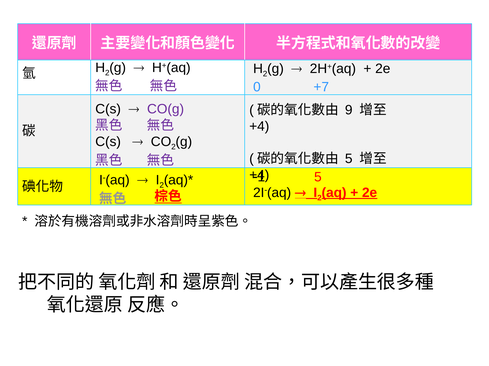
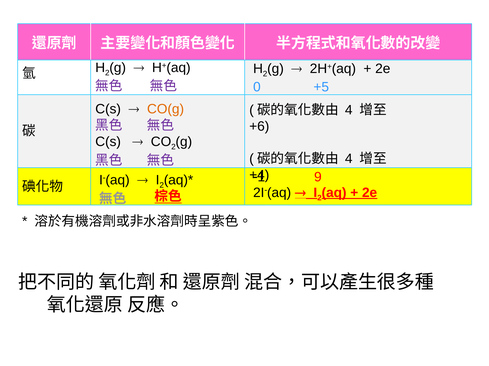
+7: +7 -> +5 (321, 87)
CO(g colour: purple -> orange (166, 109)
9: 9 -> 4 (349, 110)
+4: +4 -> +6 (259, 126)
5: 5 -> 4 (349, 159)
5: 5 -> 9 (318, 177)
